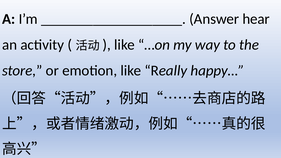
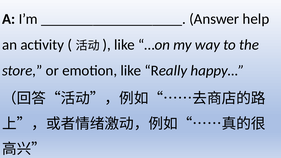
hear: hear -> help (256, 19)
